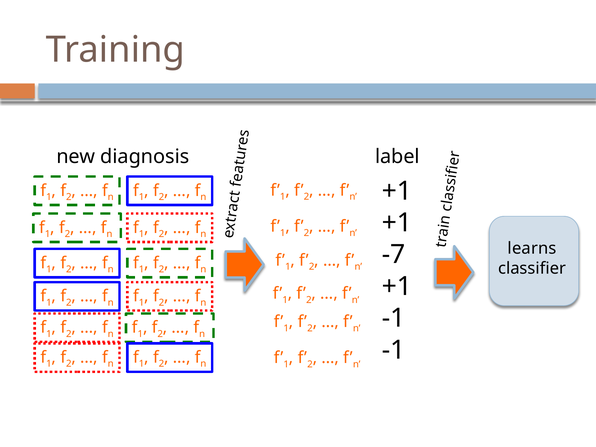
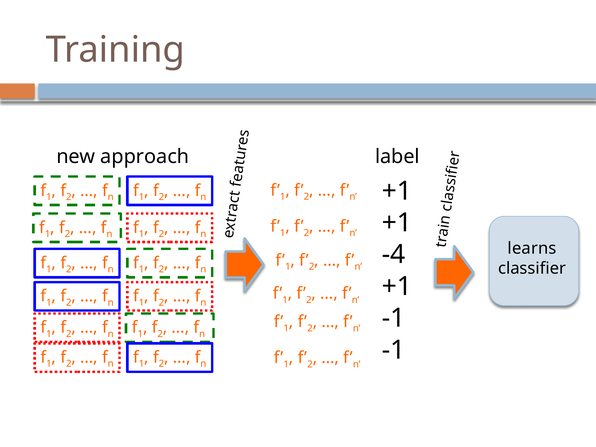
diagnosis: diagnosis -> approach (145, 156)
-7: -7 -> -4 (394, 255)
